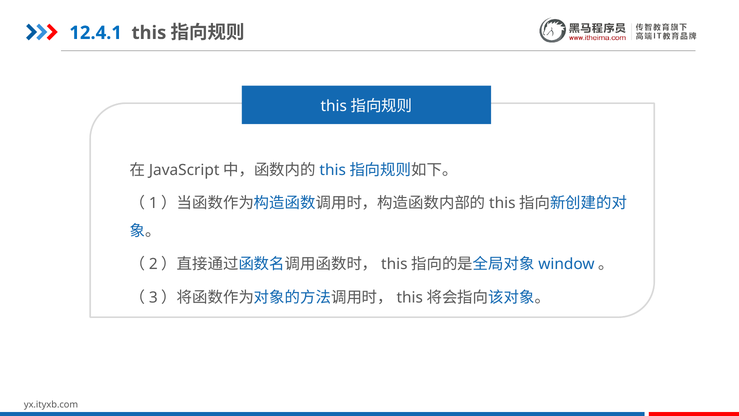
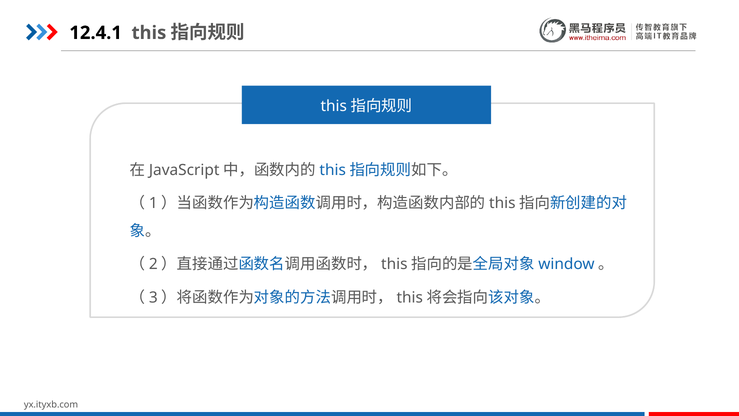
12.4.1 colour: blue -> black (96, 33)
